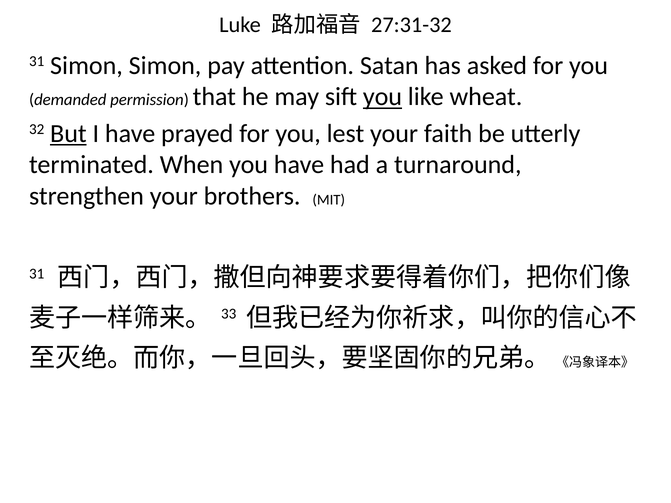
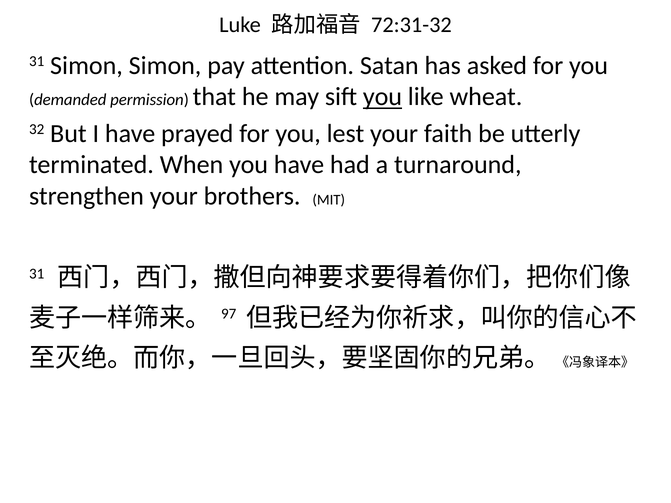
27:31-32: 27:31-32 -> 72:31-32 (411, 25)
But underline: present -> none (68, 133)
33: 33 -> 97 (229, 314)
